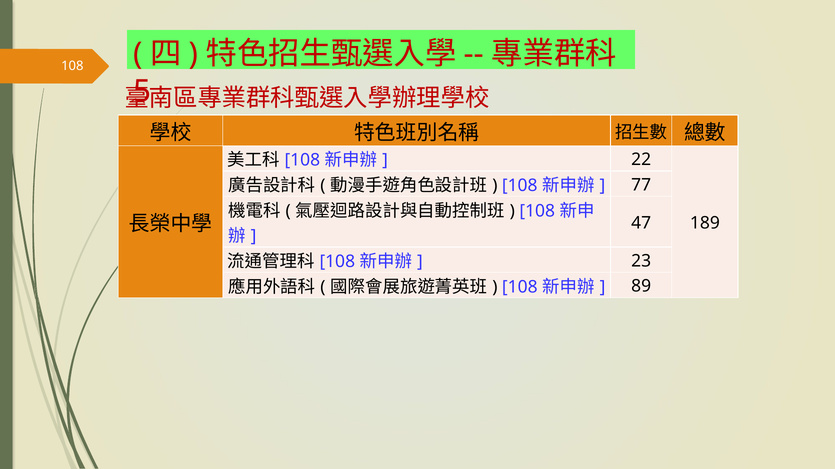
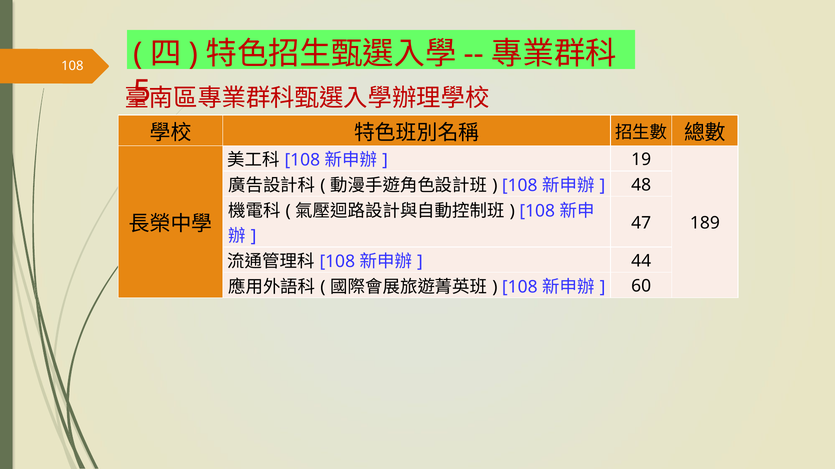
22: 22 -> 19 (641, 160)
77: 77 -> 48 (641, 185)
23: 23 -> 44 (641, 261)
89: 89 -> 60 (641, 287)
